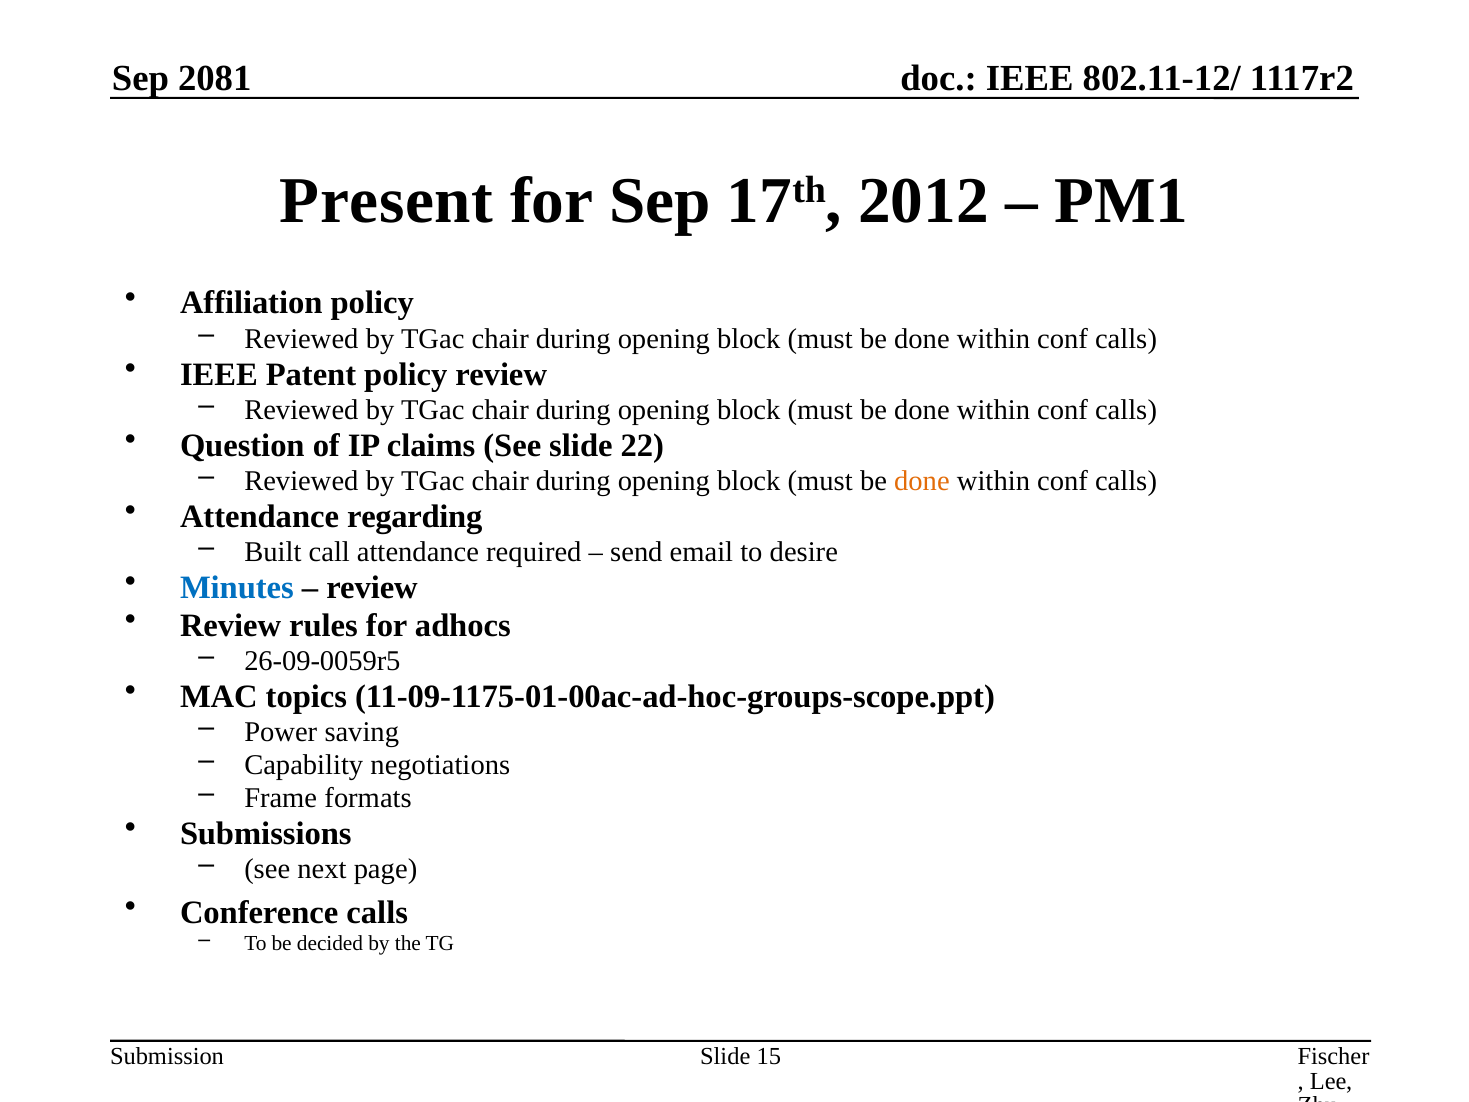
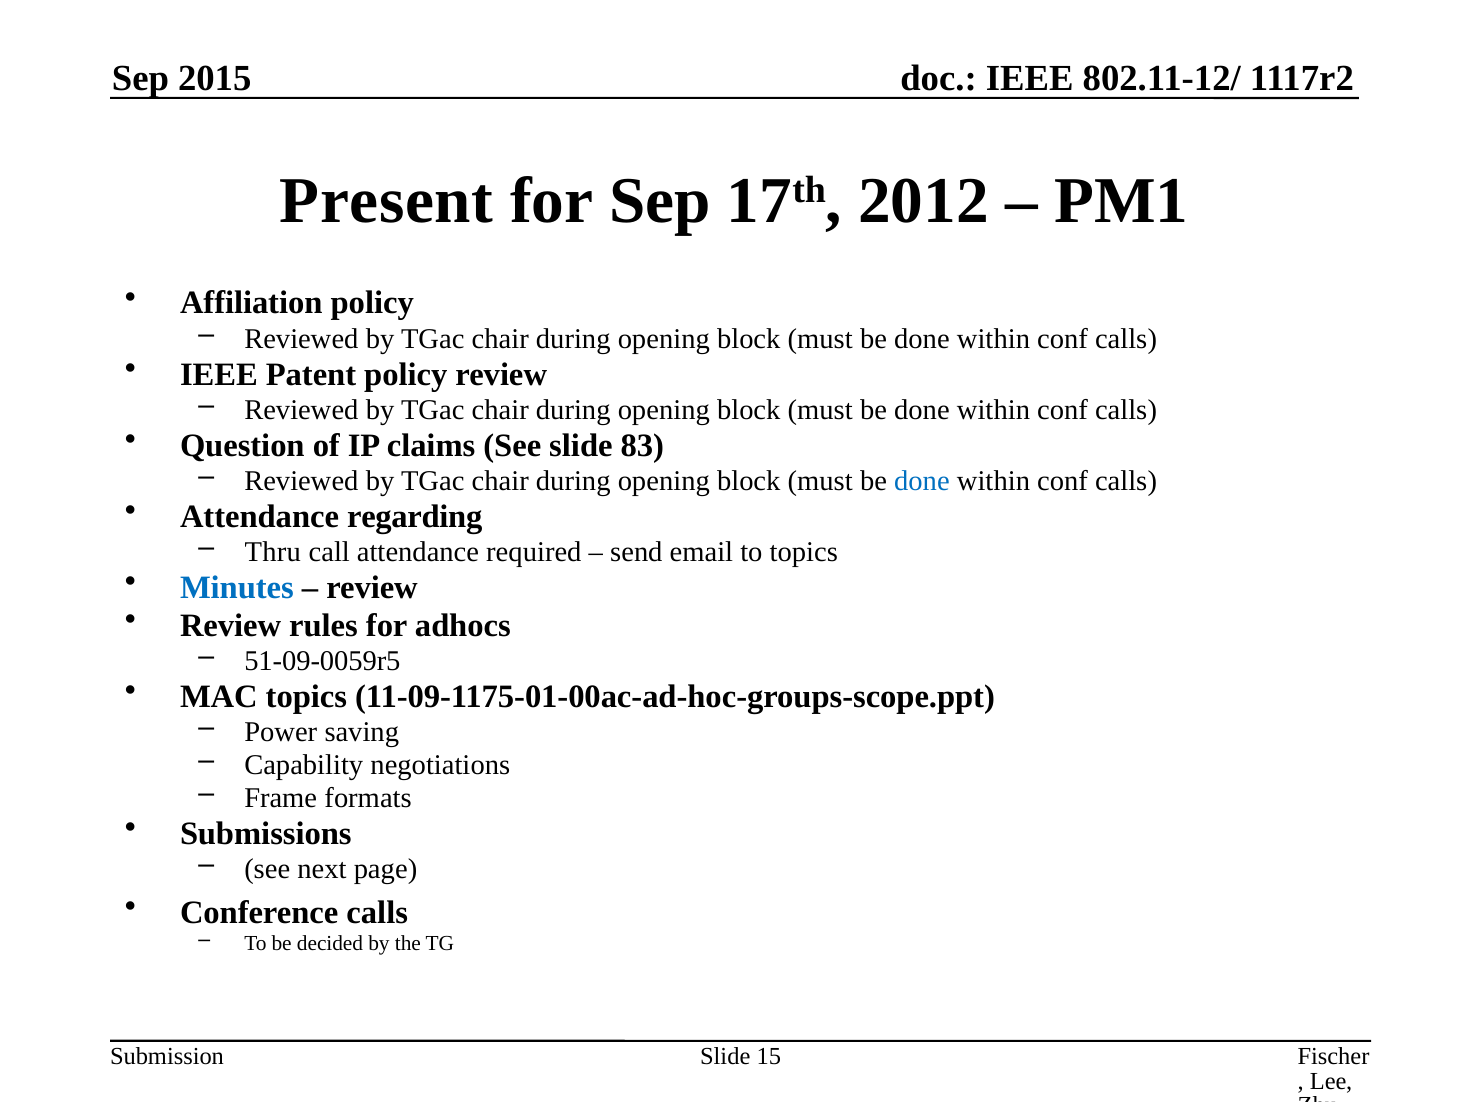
2081: 2081 -> 2015 (215, 78)
22: 22 -> 83 (642, 445)
done colour: orange -> blue (922, 481)
Built: Built -> Thru (273, 552)
to desire: desire -> topics (804, 552)
26-09-0059r5: 26-09-0059r5 -> 51-09-0059r5 (322, 660)
